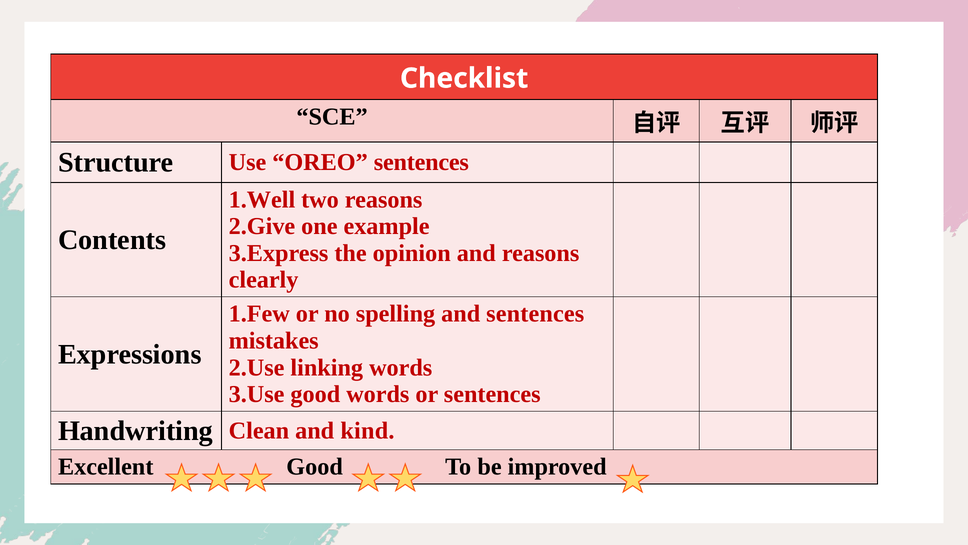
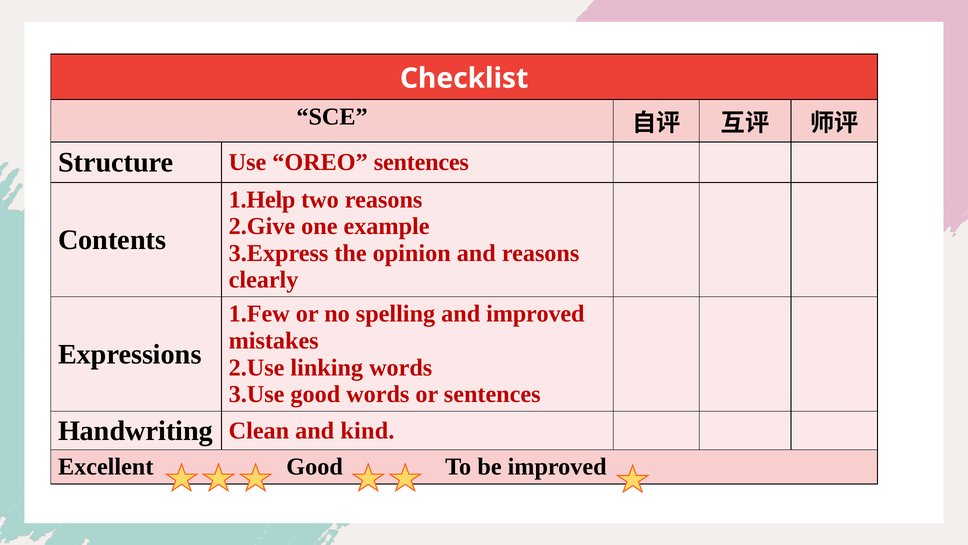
1.Well: 1.Well -> 1.Help (262, 199)
and sentences: sentences -> improved (535, 314)
